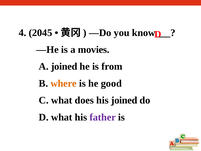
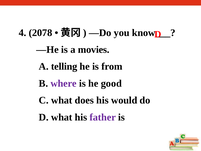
2045: 2045 -> 2078 (40, 33)
A joined: joined -> telling (64, 66)
where colour: orange -> purple (64, 83)
his joined: joined -> would (124, 100)
